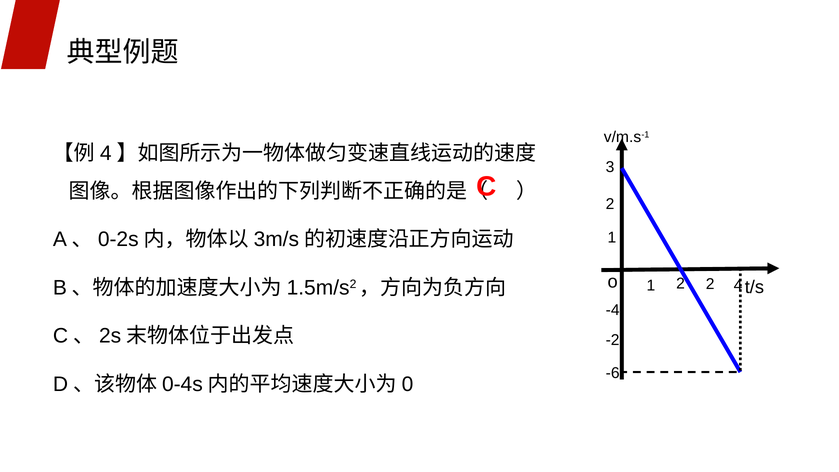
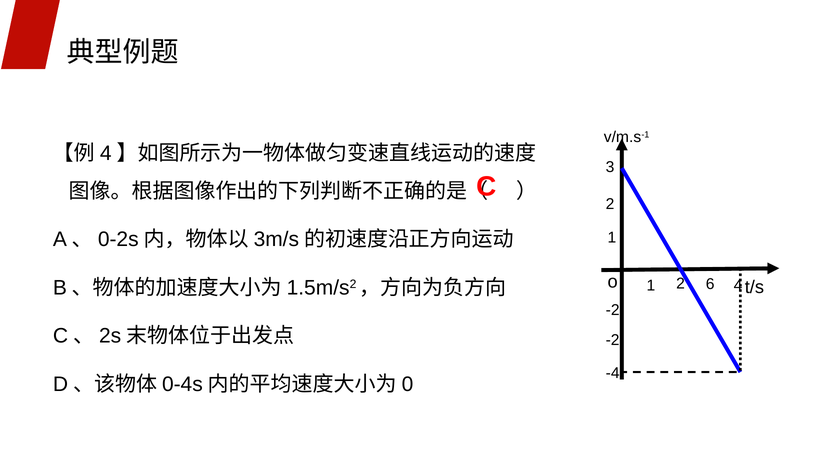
2 2: 2 -> 6 (710, 284)
-4: -4 -> -2 (613, 310)
-6: -6 -> -4 (613, 373)
